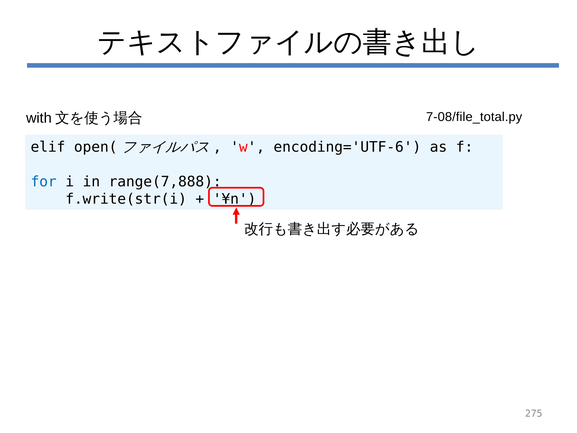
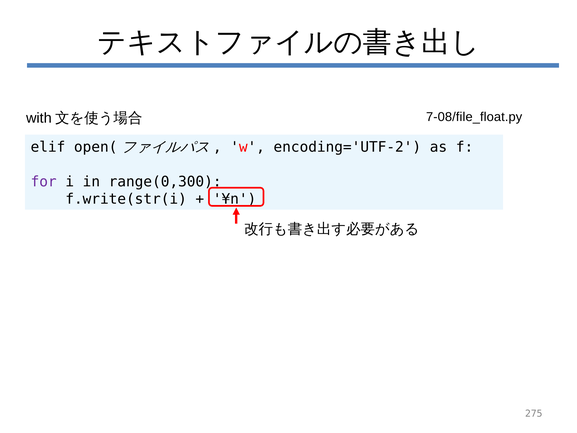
7-08/file_total.py: 7-08/file_total.py -> 7-08/file_float.py (474, 117)
encoding='UTF-6: encoding='UTF-6 -> encoding='UTF-2 (347, 147)
for colour: blue -> purple (44, 182)
range(7,888: range(7,888 -> range(0,300 (165, 182)
